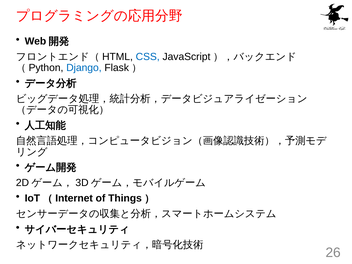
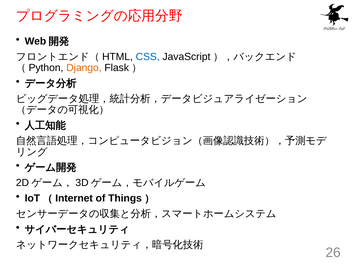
Django colour: blue -> orange (84, 68)
